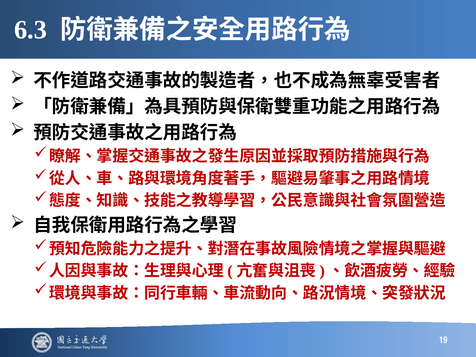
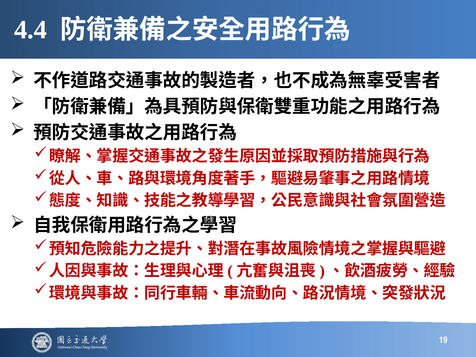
6.3: 6.3 -> 4.4 (31, 30)
